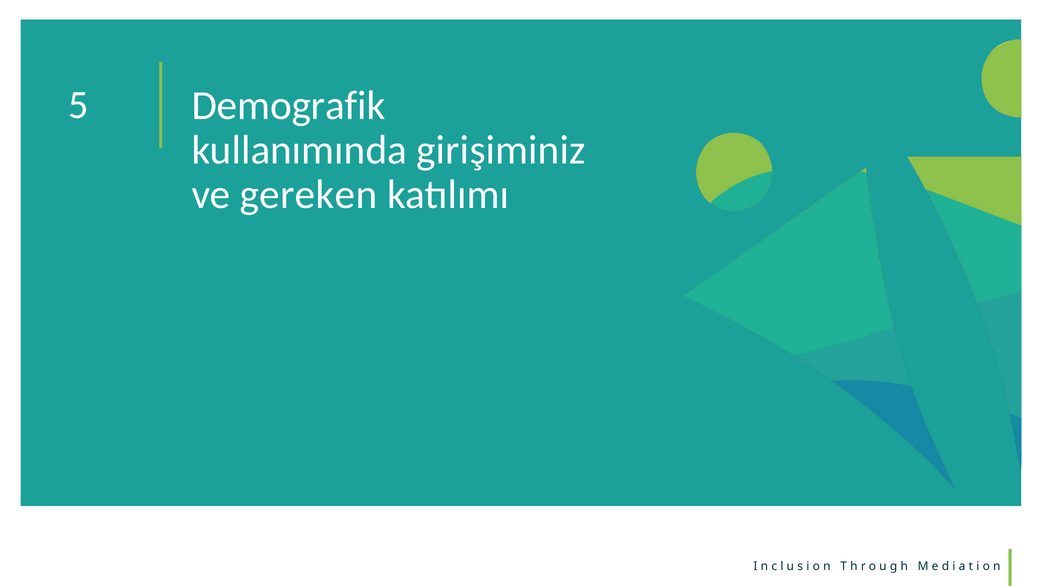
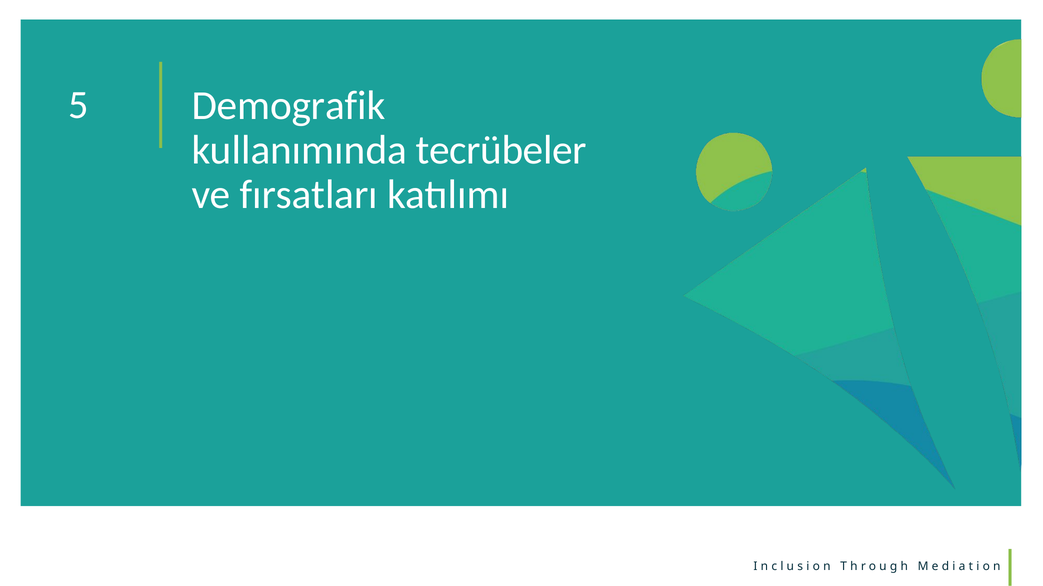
girişiminiz: girişiminiz -> tecrübeler (501, 150)
gereken: gereken -> fırsatları (309, 195)
